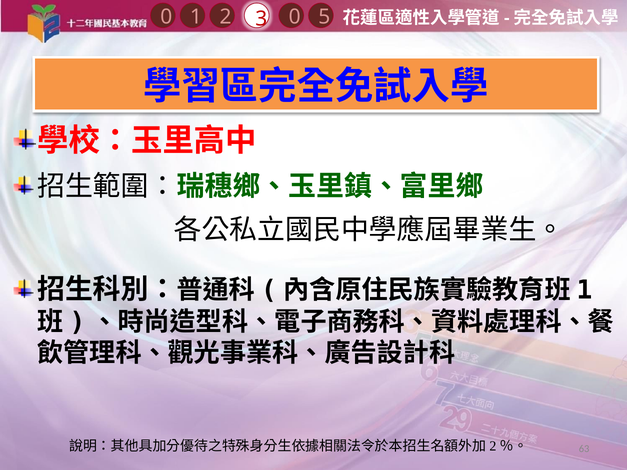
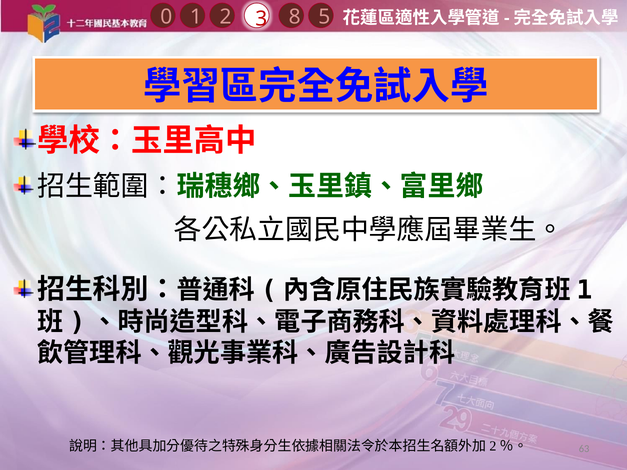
1 0: 0 -> 8 (295, 17)
